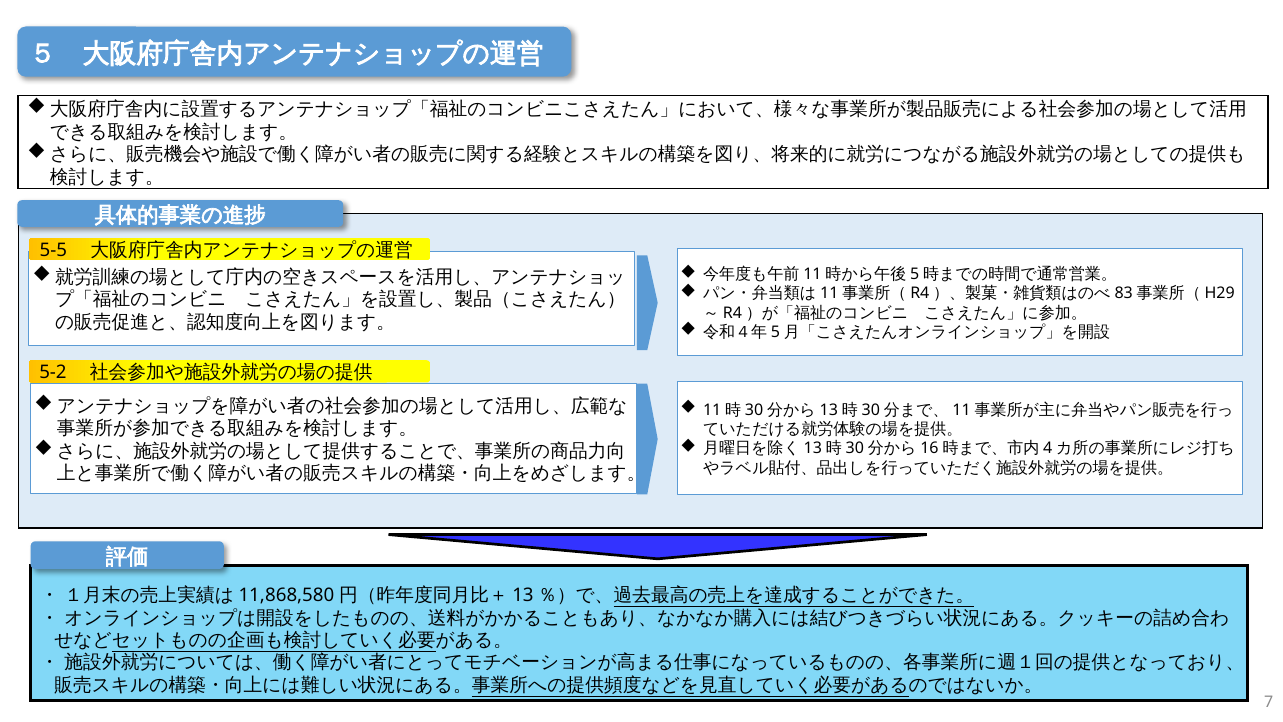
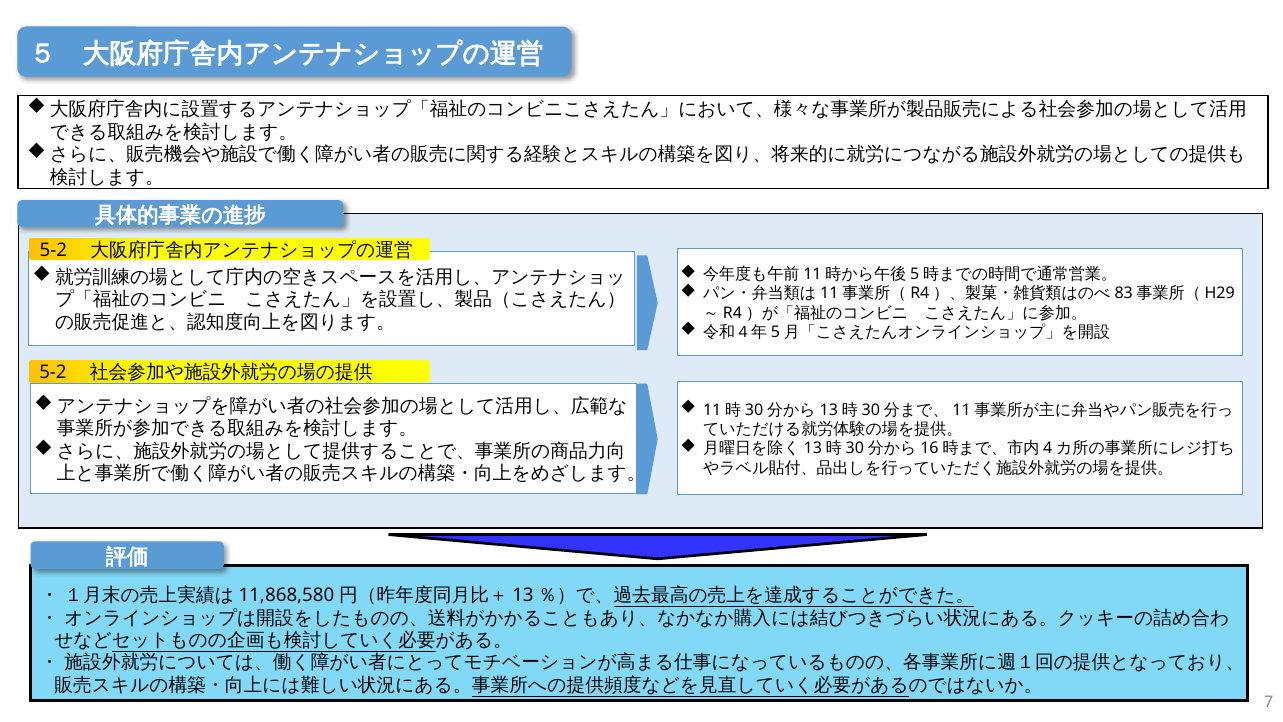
5-5: 5-5 -> 5-2 (53, 250)
